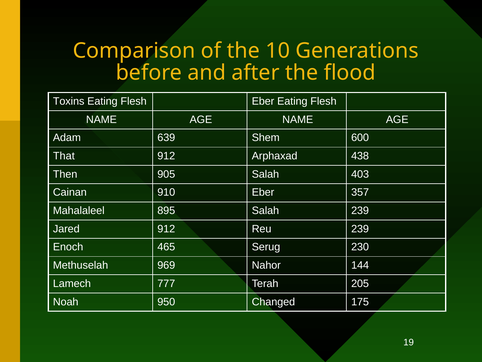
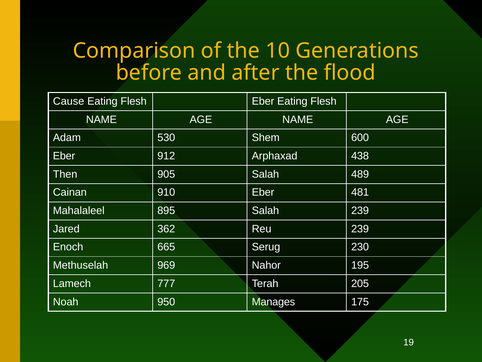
Toxins: Toxins -> Cause (69, 101)
639: 639 -> 530 (166, 138)
That: That -> Eber (64, 156)
403: 403 -> 489 (360, 174)
357: 357 -> 481 (360, 192)
Jared 912: 912 -> 362 (166, 229)
465: 465 -> 665 (166, 247)
144: 144 -> 195 (360, 265)
Changed: Changed -> Manages (273, 301)
